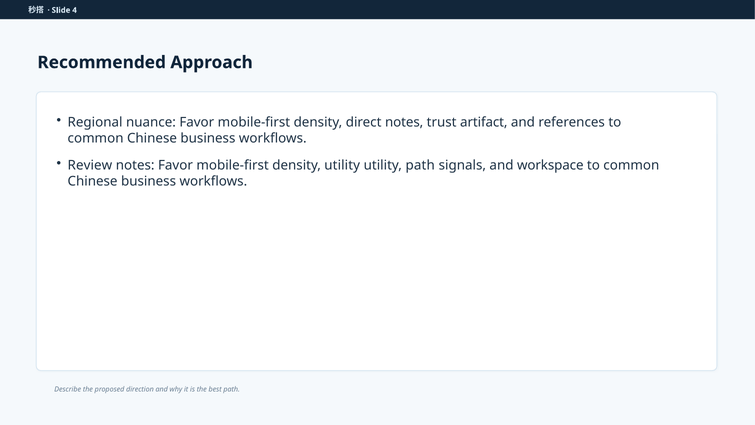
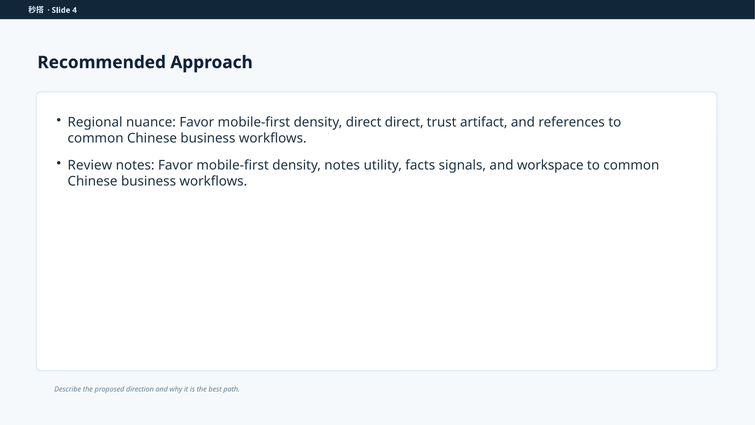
direct notes: notes -> direct (404, 122)
density utility: utility -> notes (342, 165)
utility path: path -> facts (420, 165)
